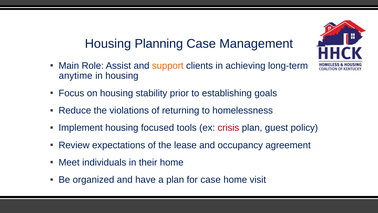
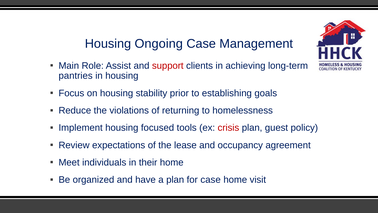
Planning: Planning -> Ongoing (159, 44)
support colour: orange -> red (168, 66)
anytime: anytime -> pantries (76, 76)
